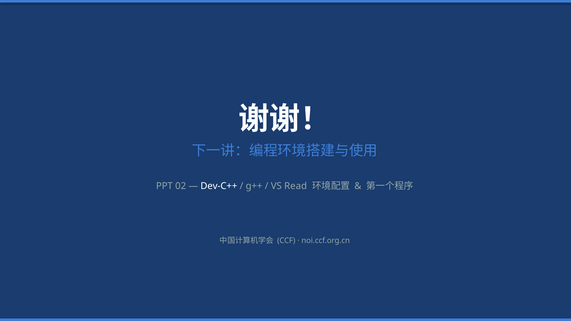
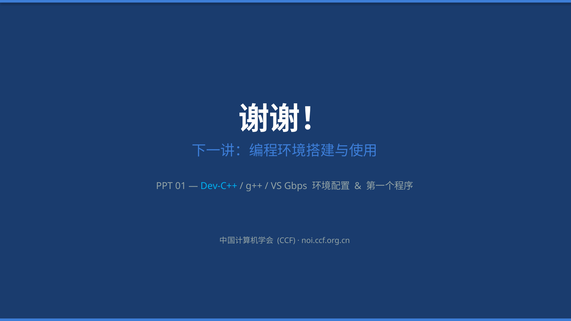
02: 02 -> 01 (181, 186)
Dev-C++ colour: white -> light blue (219, 186)
Read: Read -> Gbps (296, 186)
